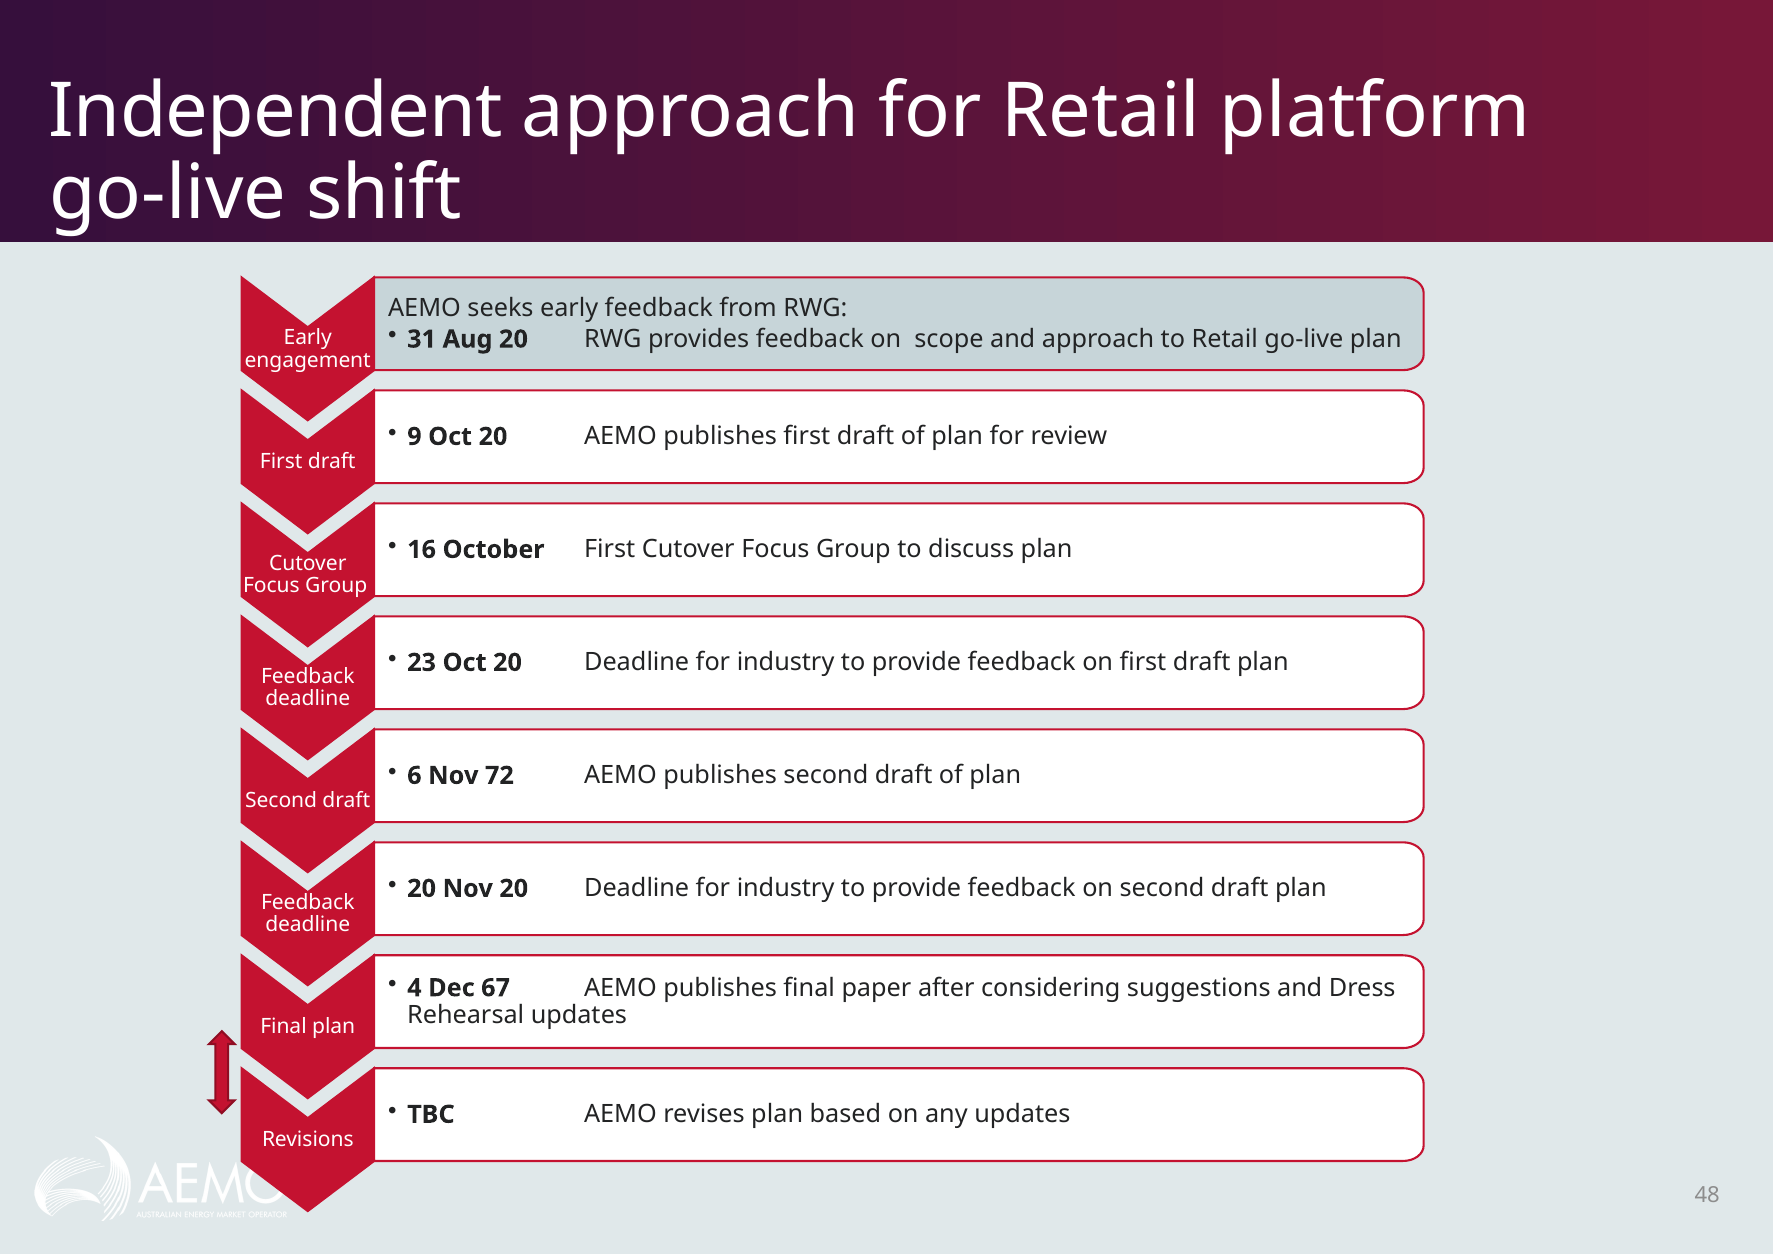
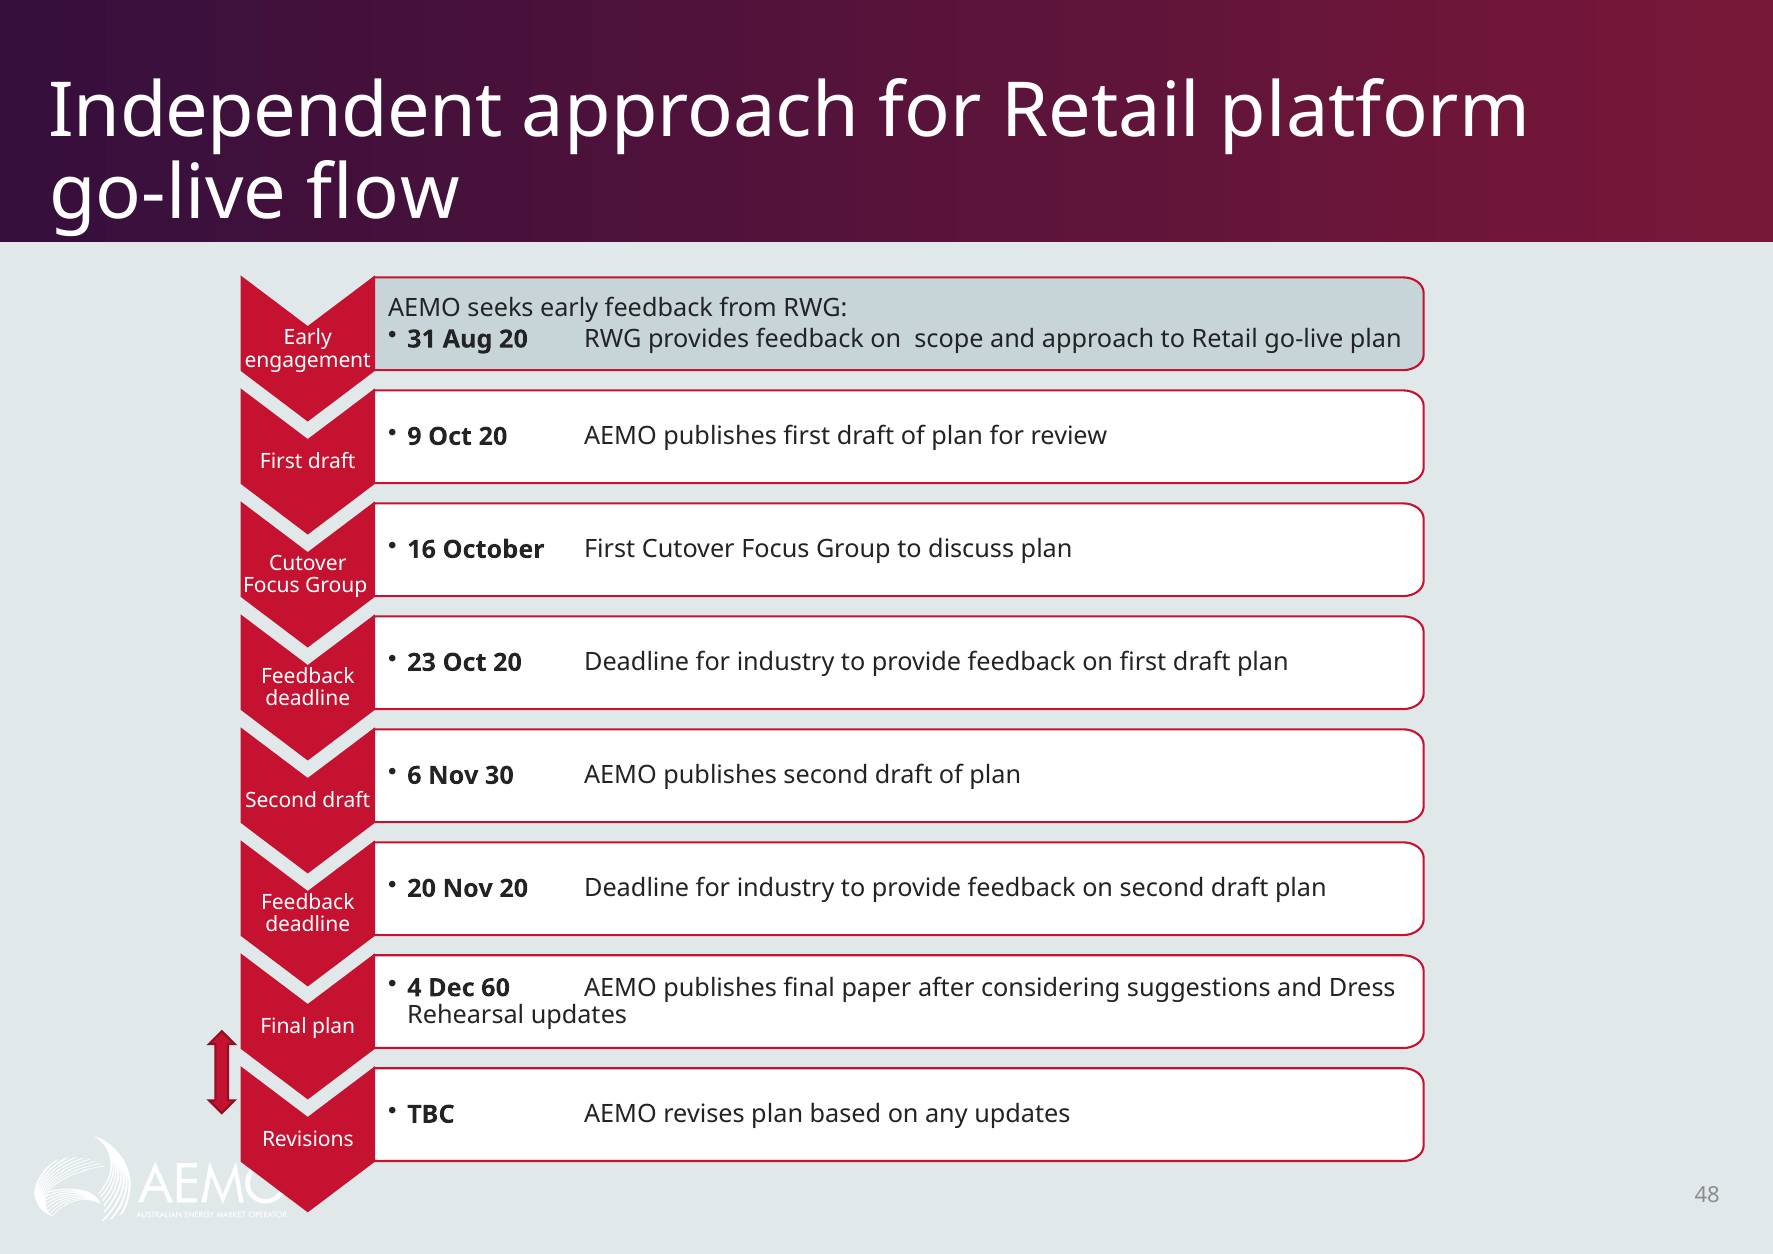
shift: shift -> flow (384, 193)
72: 72 -> 30 (499, 775)
67: 67 -> 60 (496, 988)
